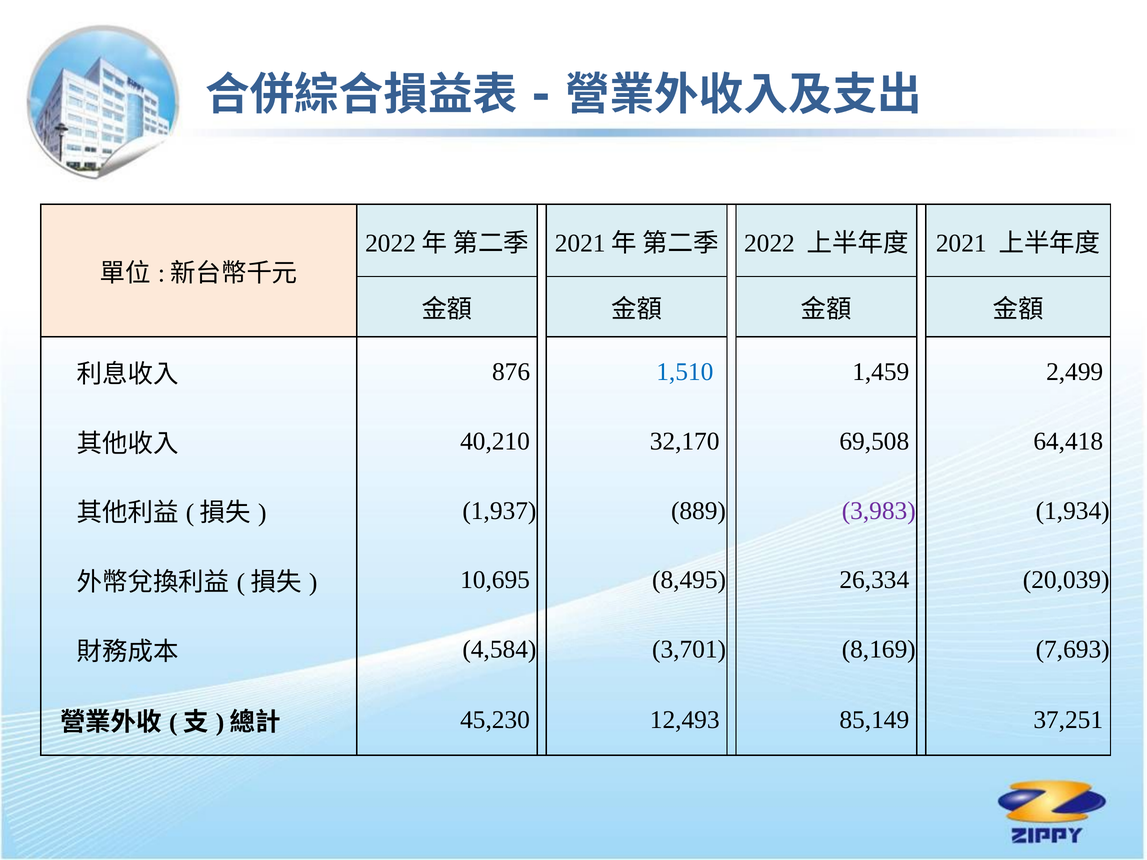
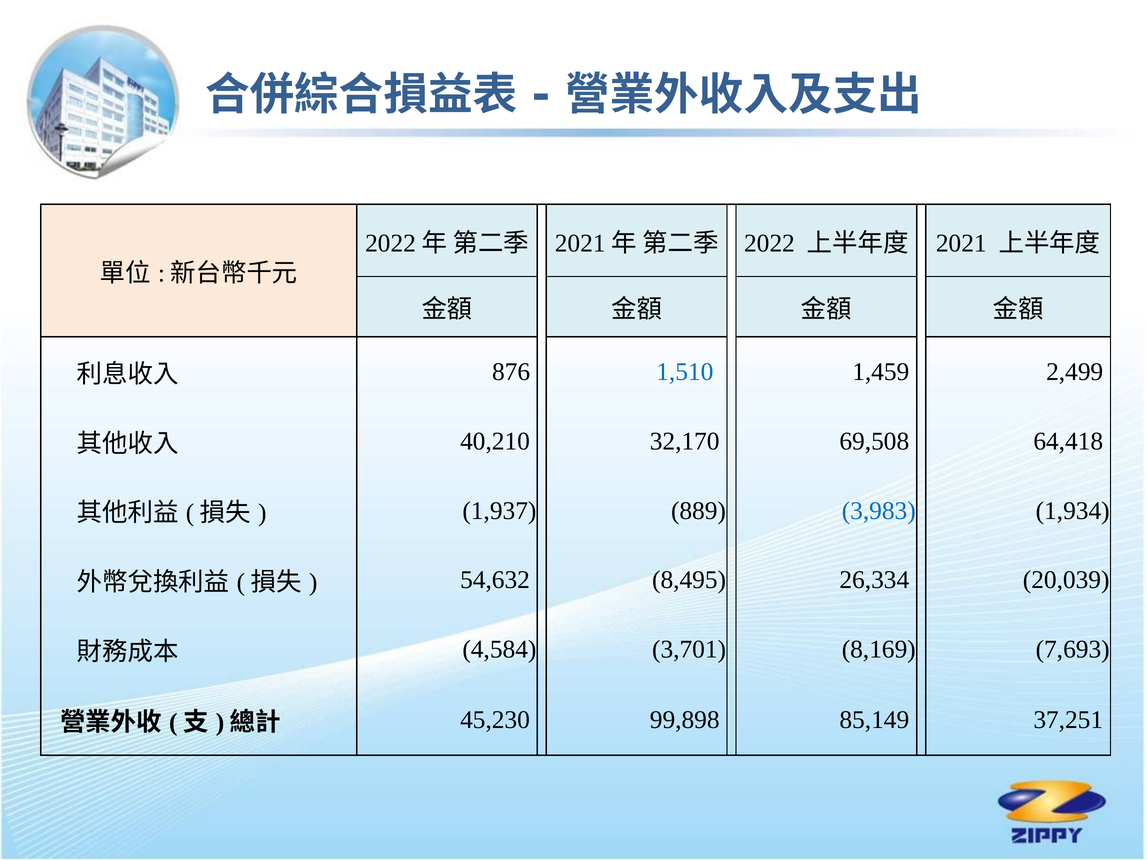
3,983 colour: purple -> blue (879, 511)
10,695: 10,695 -> 54,632 (495, 580)
12,493: 12,493 -> 99,898 (685, 720)
